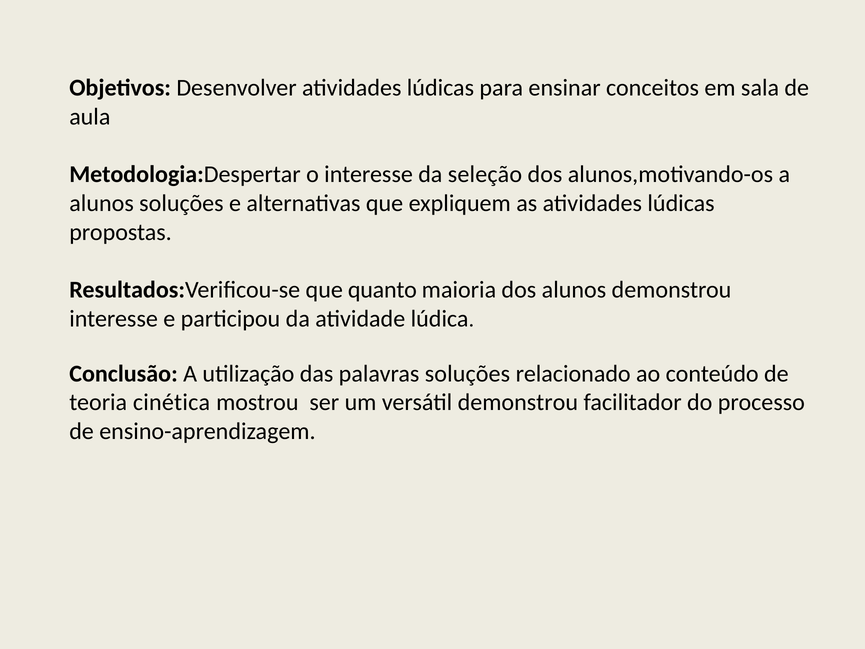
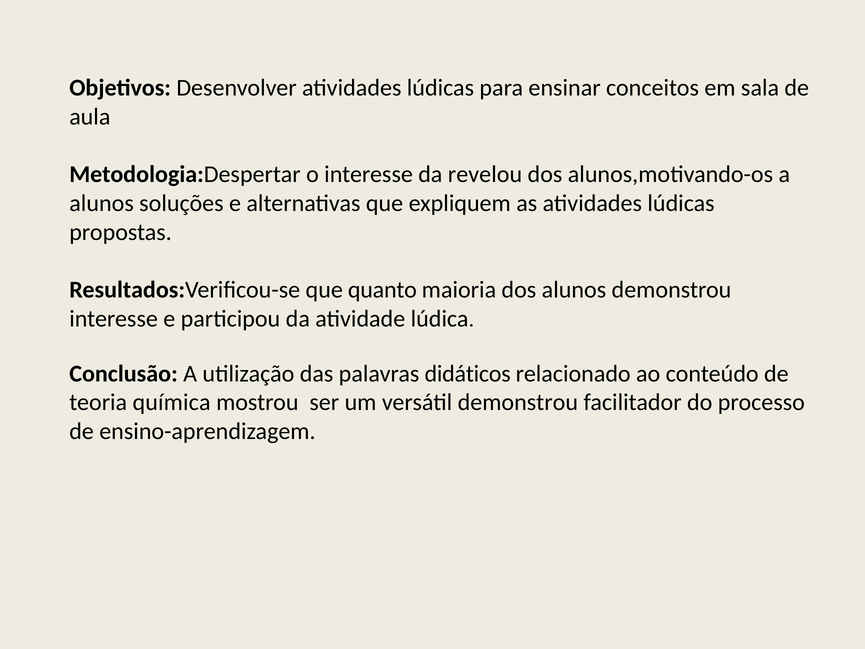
seleção: seleção -> revelou (485, 174)
palavras soluções: soluções -> didáticos (468, 373)
cinética: cinética -> química (172, 402)
